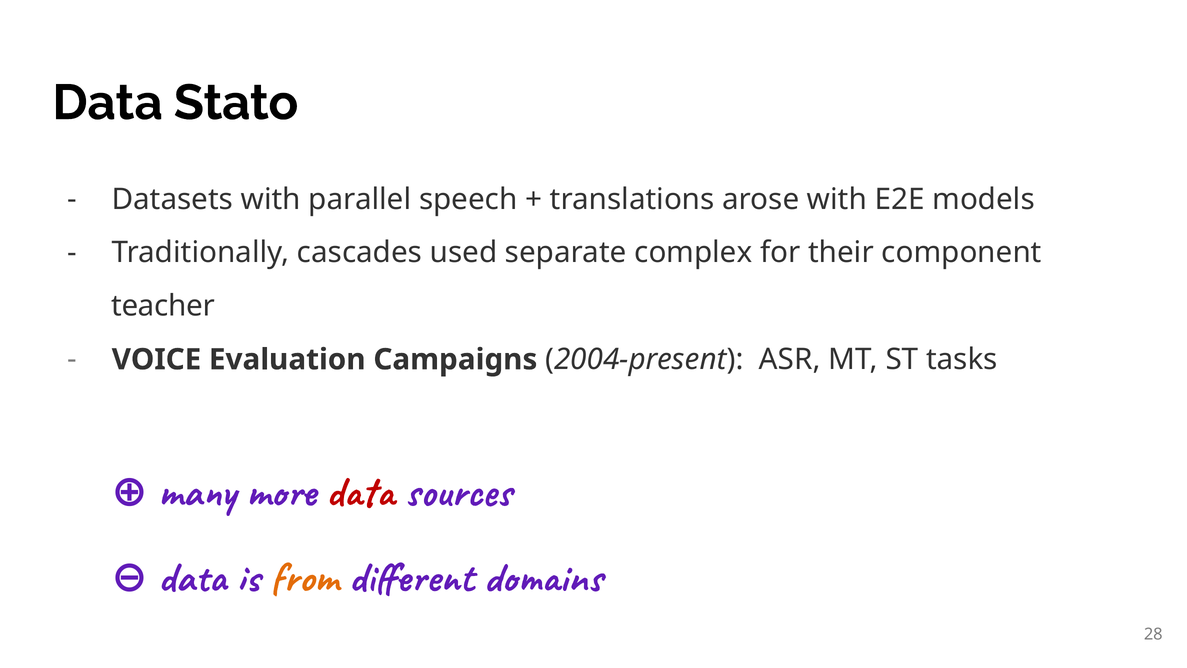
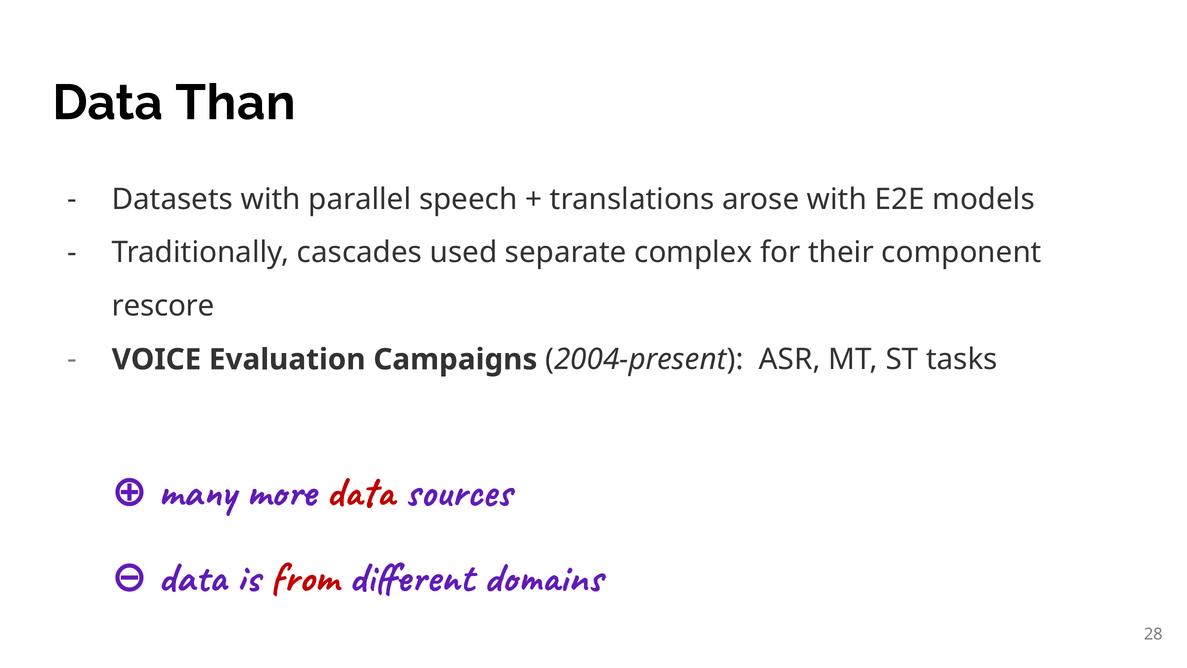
Stato: Stato -> Than (236, 103)
teacher: teacher -> rescore (163, 306)
from colour: orange -> red (304, 577)
